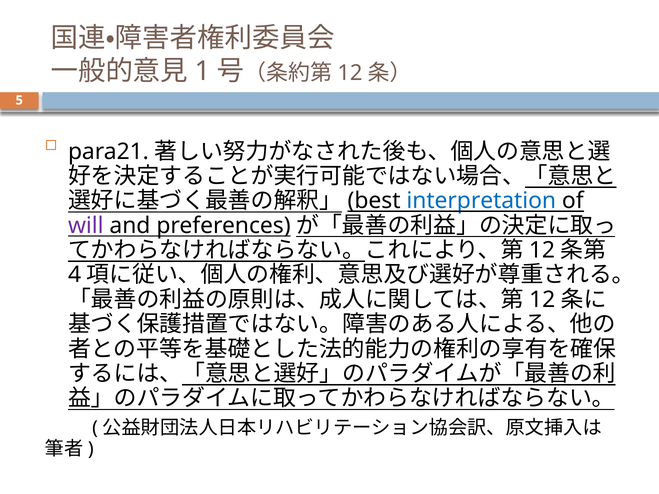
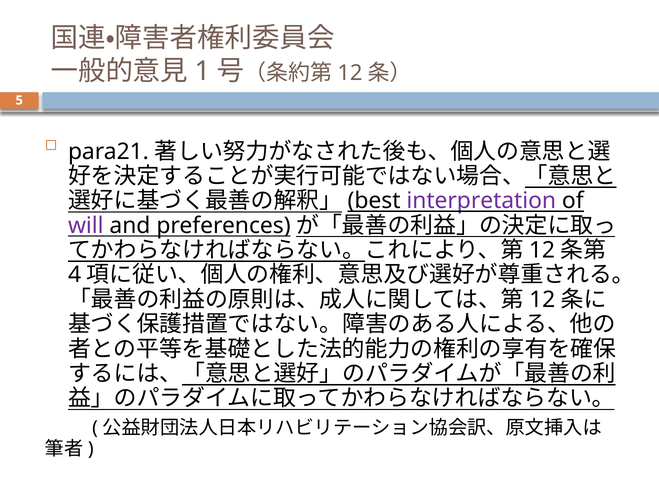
interpretation colour: blue -> purple (481, 201)
